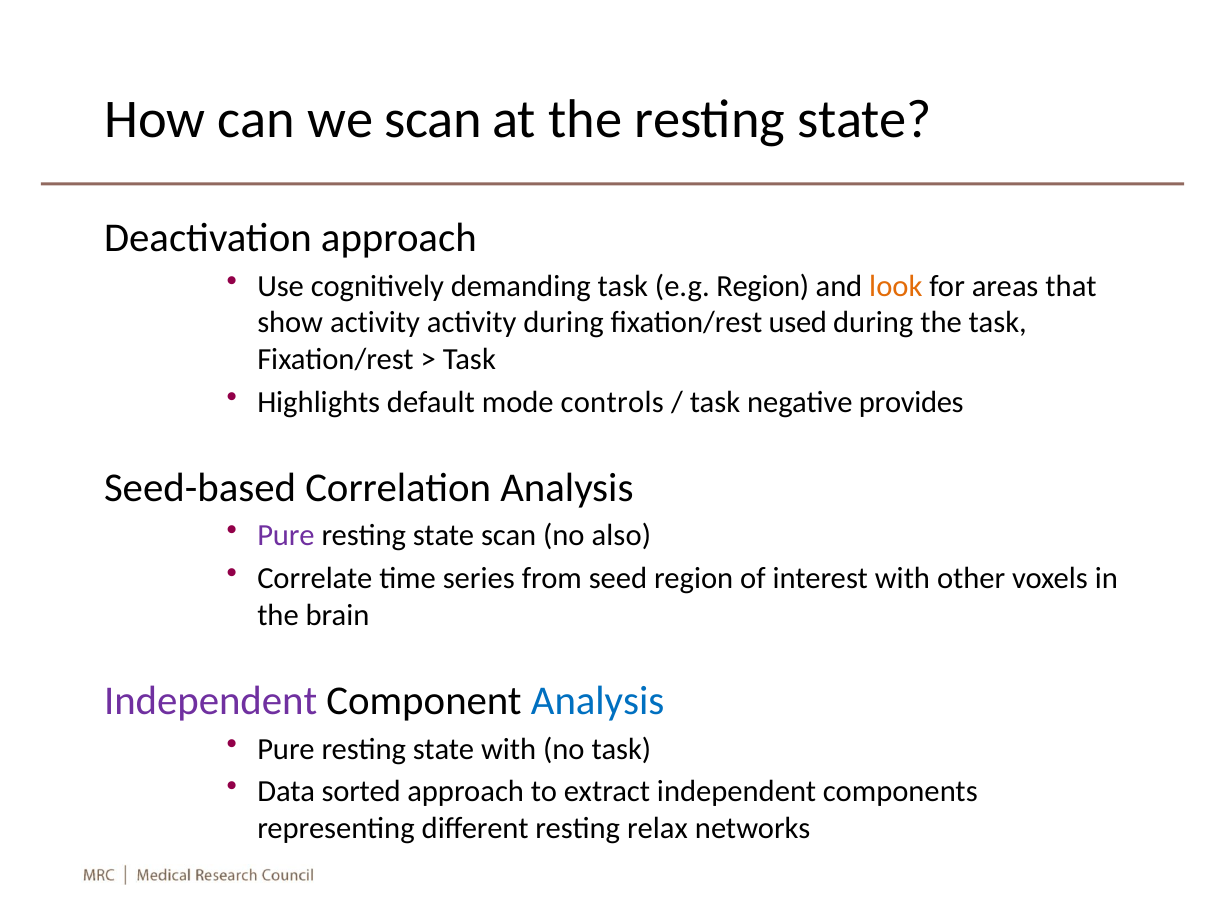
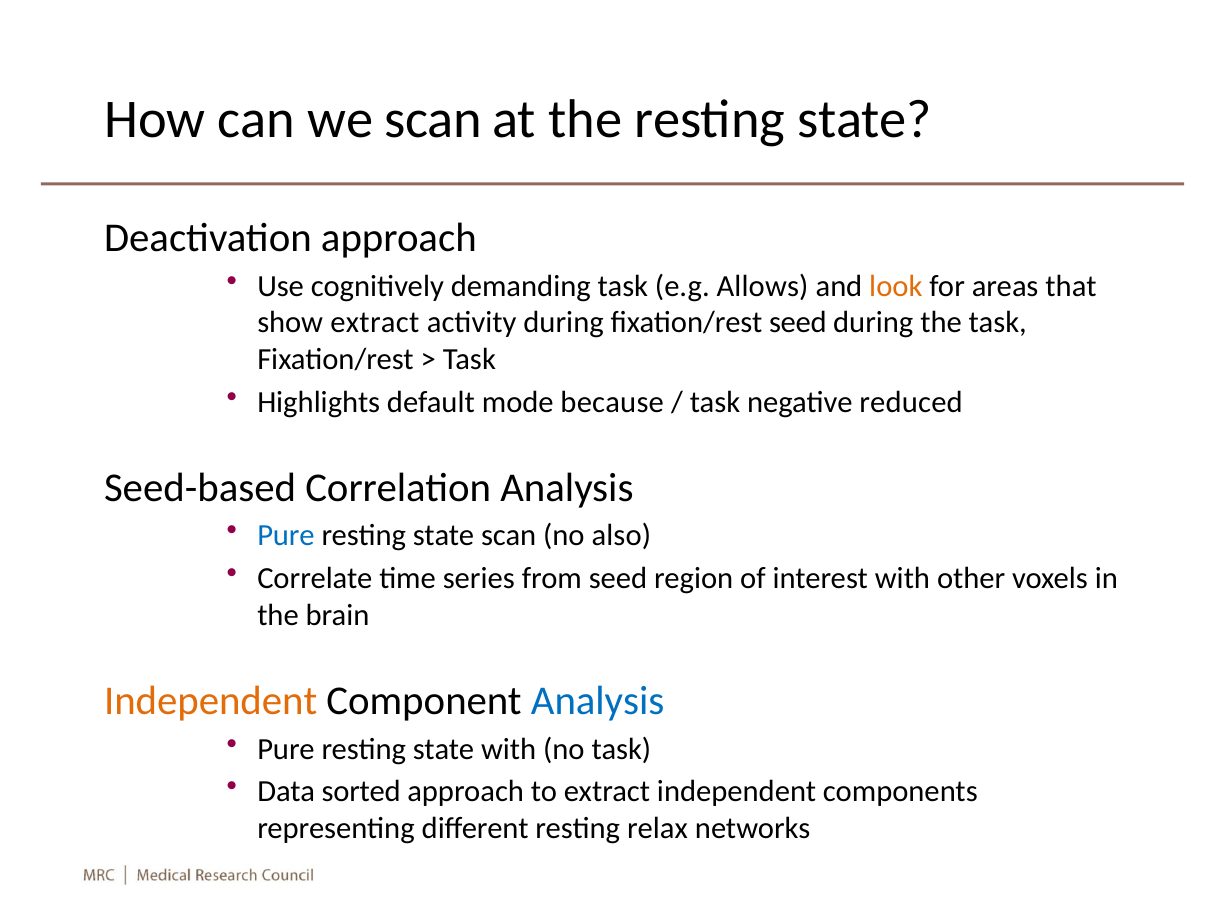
e.g Region: Region -> Allows (762, 286)
show activity: activity -> extract (375, 323)
fixation/rest used: used -> seed (798, 323)
controls: controls -> because (612, 402)
provides: provides -> reduced (911, 402)
Pure colour: purple -> blue (286, 536)
Independent colour: purple -> orange (211, 700)
